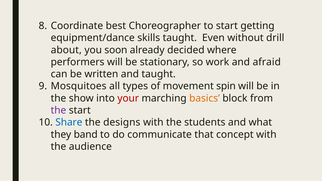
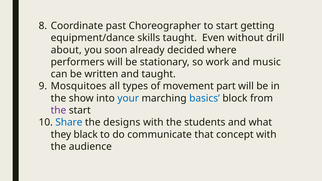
best: best -> past (116, 26)
afraid: afraid -> music (267, 62)
spin: spin -> part (226, 86)
your colour: red -> blue (128, 98)
basics colour: orange -> blue (205, 98)
band: band -> black (86, 135)
